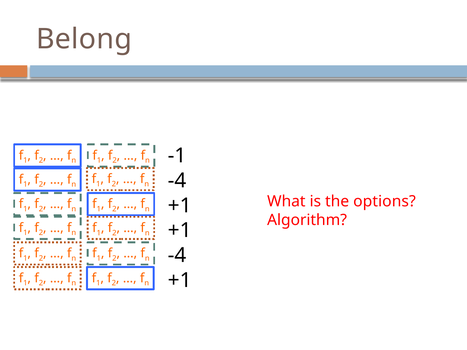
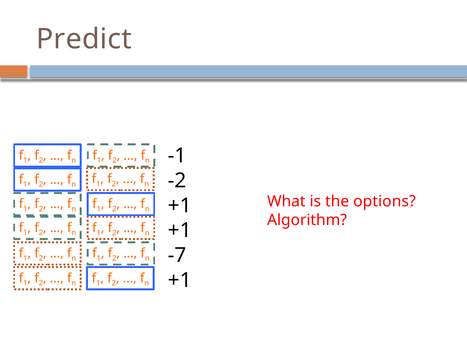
Belong: Belong -> Predict (84, 39)
-4: -4 -> -2 (177, 181)
-4: -4 -> -7 (177, 256)
